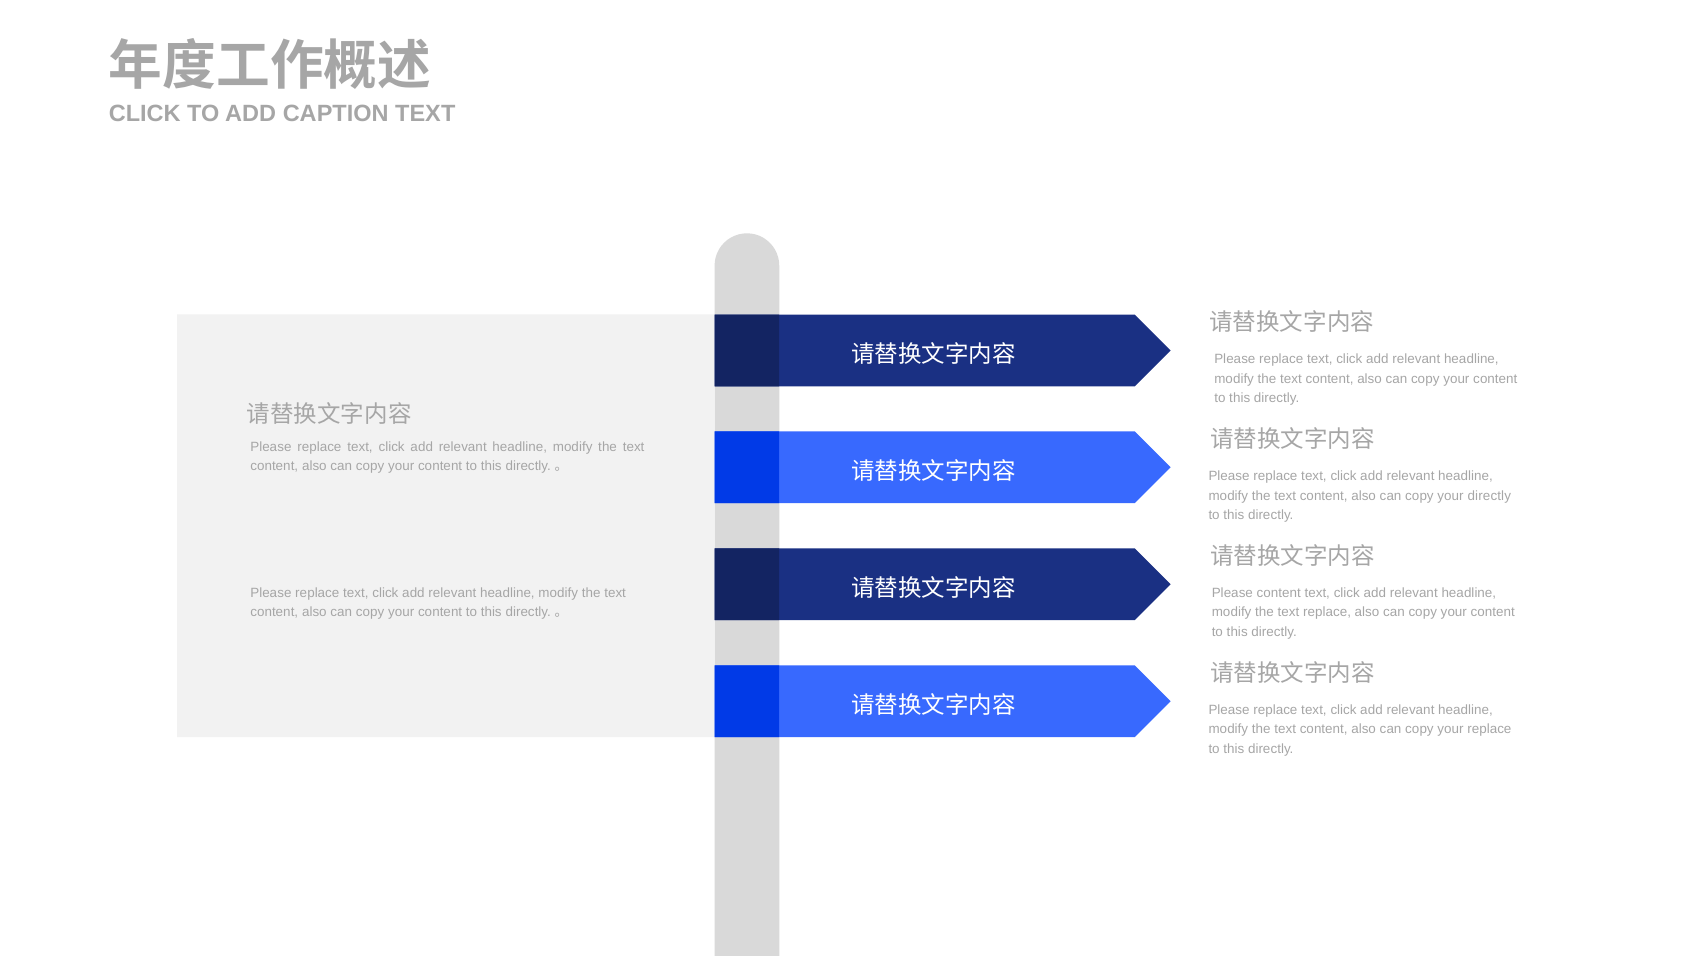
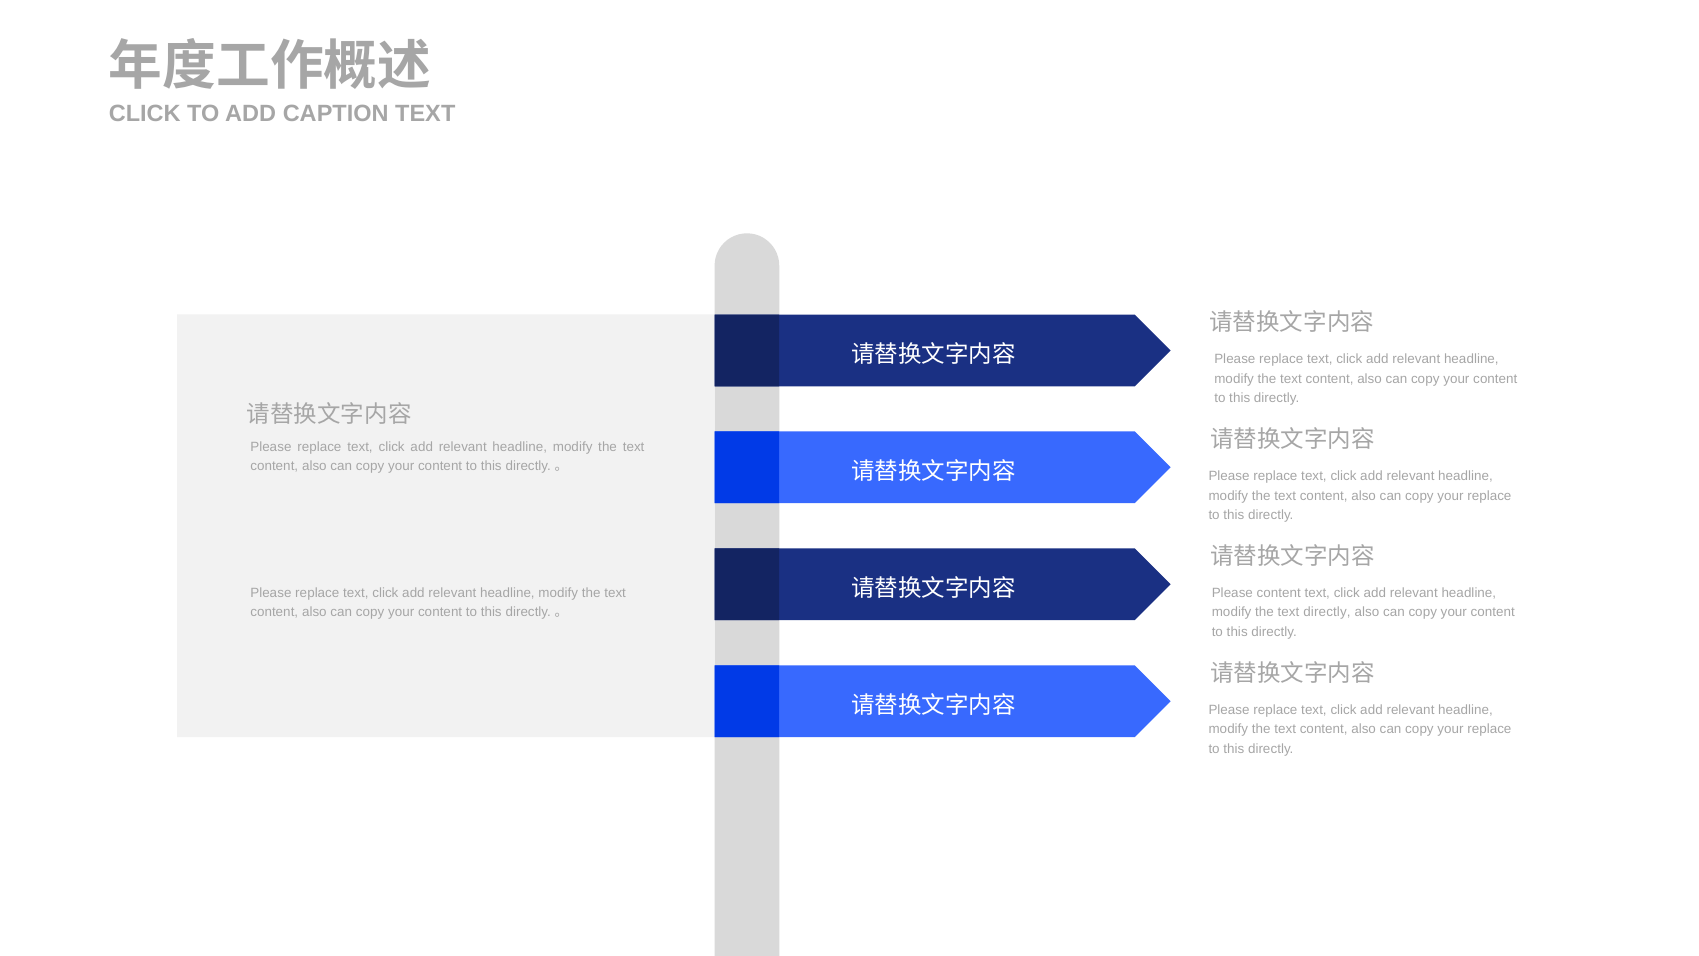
directly: directly -> replace (1489, 495)
text replace: replace -> directly (1327, 612)
